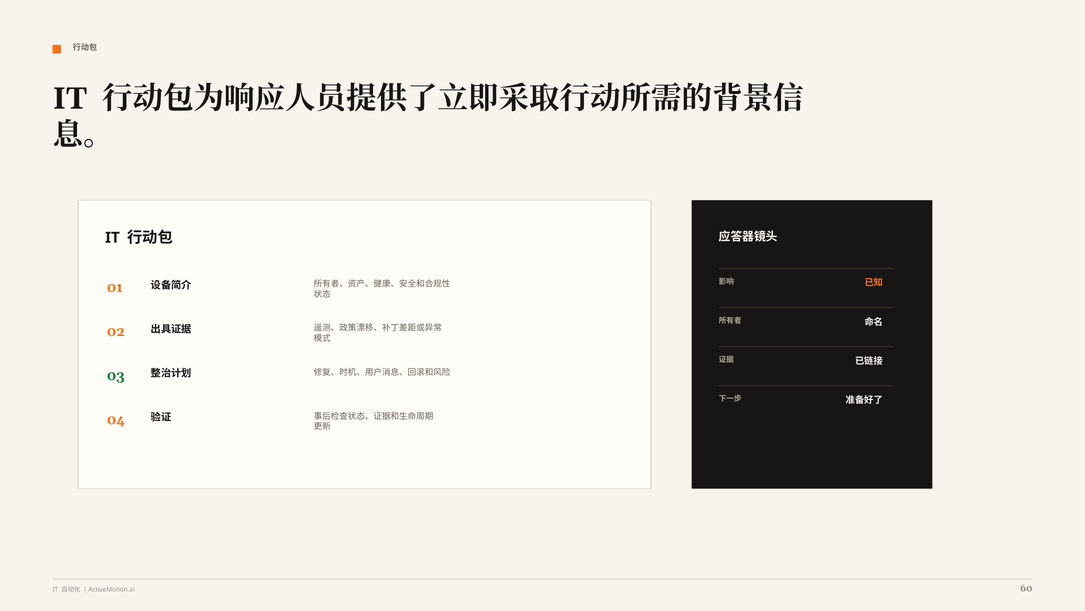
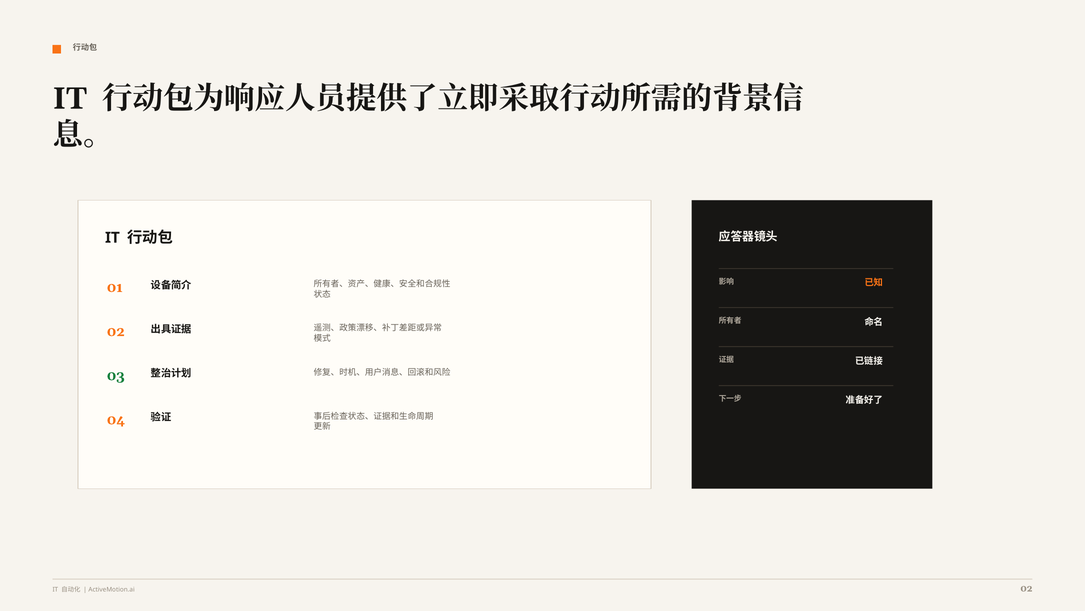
ActiveMotion.ai 60: 60 -> 02 (1026, 588)
